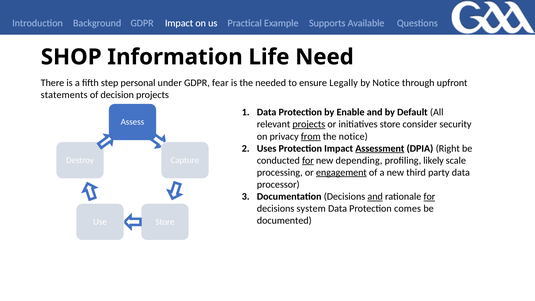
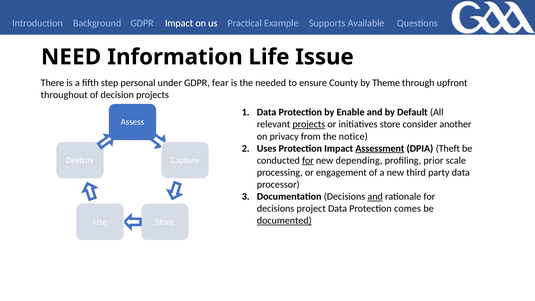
SHOP: SHOP -> NEED (71, 57)
Need: Need -> Issue (324, 57)
Legally: Legally -> County (344, 83)
by Notice: Notice -> Theme (386, 83)
statements: statements -> throughout (64, 95)
security: security -> another (455, 124)
from underline: present -> none (311, 136)
Right: Right -> Theft (448, 148)
likely: likely -> prior (433, 160)
engagement underline: present -> none (341, 172)
for underline: present -> none (429, 197)
system: system -> project (311, 209)
documented underline: none -> present (284, 221)
